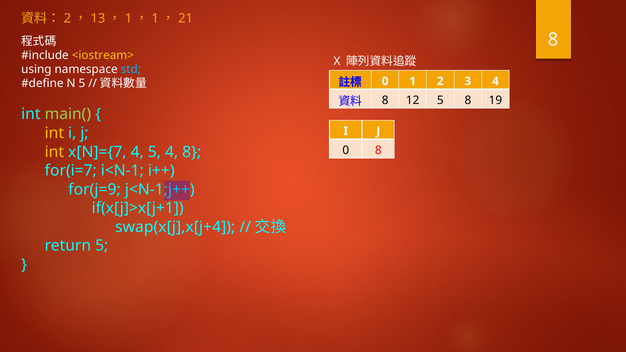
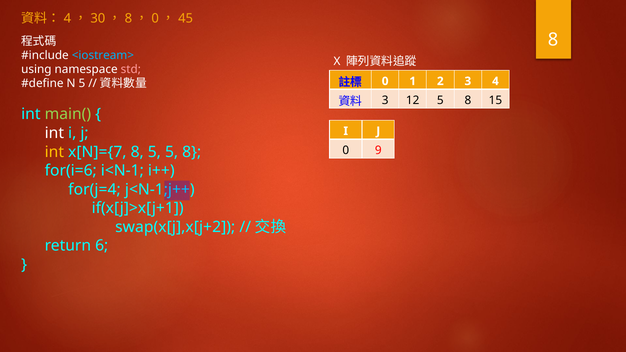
2: 2 -> 4 (67, 18)
13: 13 -> 30 (98, 18)
1: 1 -> 8 (128, 18)
1: 1 -> 0 (155, 18)
21: 21 -> 45 (186, 18)
<iostream> colour: yellow -> light blue (103, 55)
std colour: light blue -> pink (131, 69)
8: 8 -> 3 (385, 100)
19: 19 -> 15 (495, 100)
int colour: yellow -> white (54, 133)
0 8: 8 -> 9 (378, 150)
x[N]={7 4: 4 -> 8 (137, 152)
5 4: 4 -> 5 (172, 152)
for(i=7: for(i=7 -> for(i=6 (71, 171)
for(j=9: for(j=9 -> for(j=4 (94, 189)
swap(x[j],x[j+4: swap(x[j],x[j+4 -> swap(x[j],x[j+2 (175, 227)
return 5: 5 -> 6 (102, 246)
